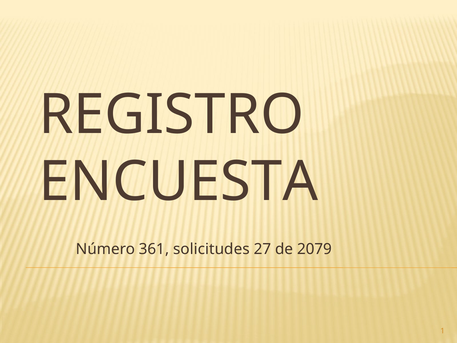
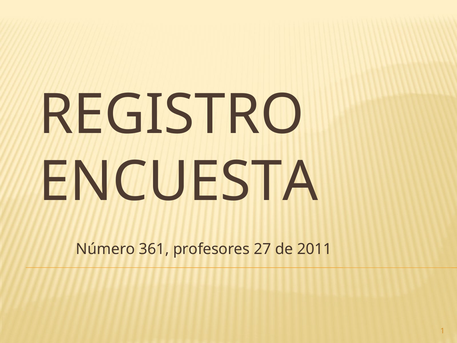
solicitudes: solicitudes -> profesores (211, 249)
2079: 2079 -> 2011 (314, 249)
